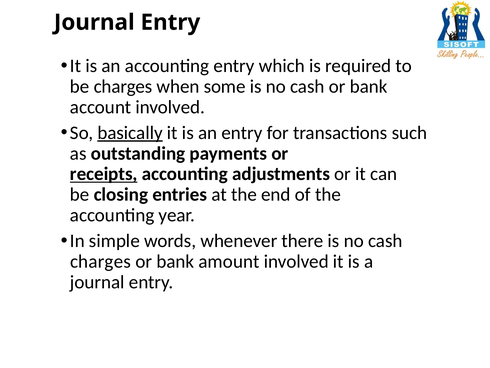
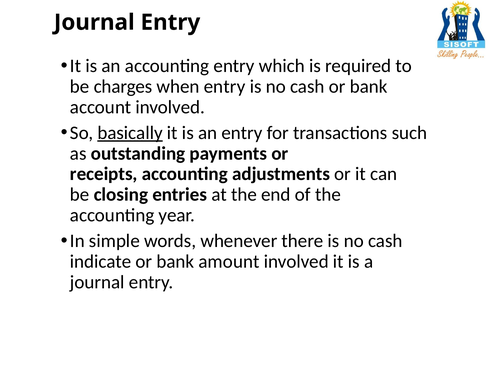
when some: some -> entry (225, 86)
receipts underline: present -> none (104, 174)
charges: charges -> indicate (101, 261)
